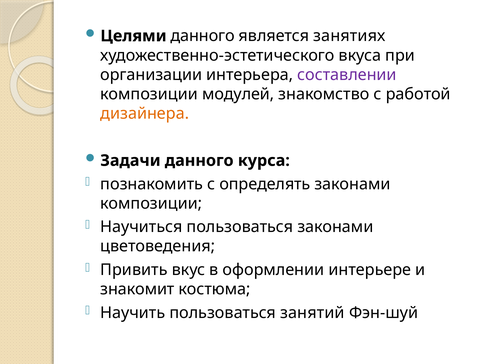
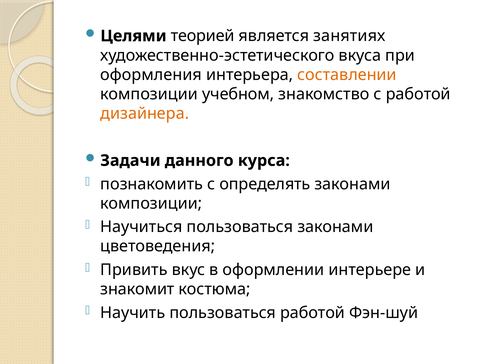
Целями данного: данного -> теорией (203, 36)
организации: организации -> оформления (151, 75)
составлении colour: purple -> orange (347, 75)
модулей: модулей -> учебном (238, 94)
пользоваться занятий: занятий -> работой (313, 312)
